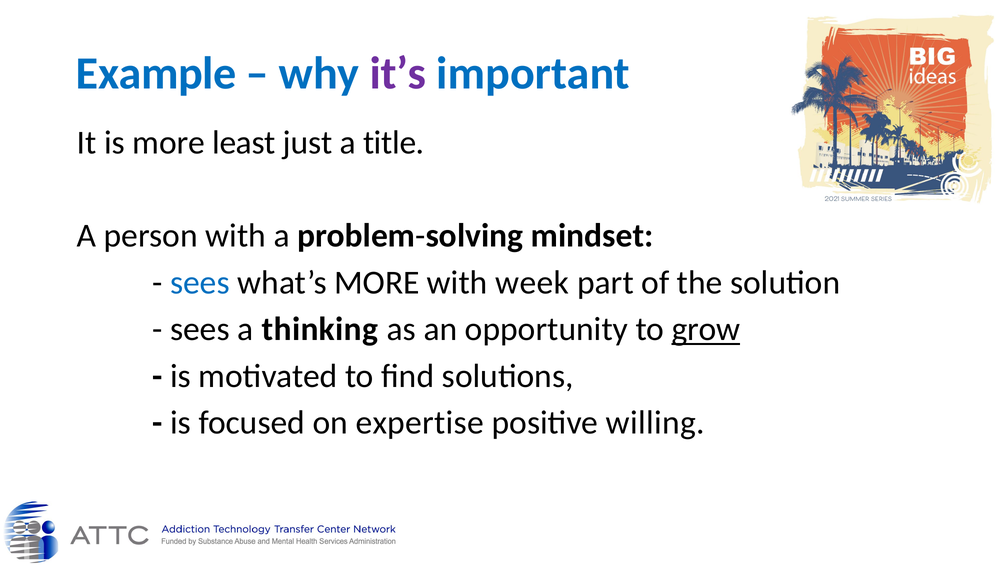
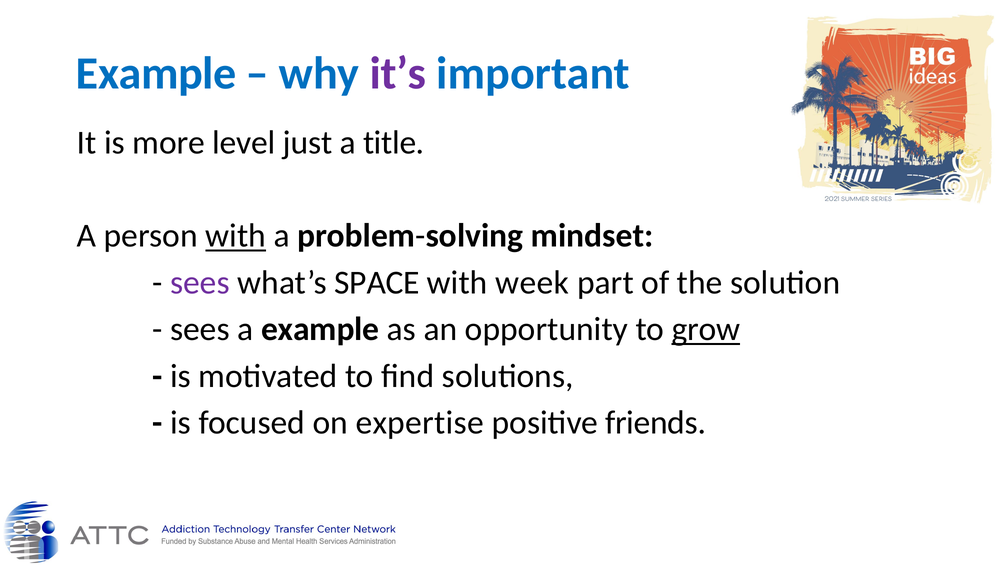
least: least -> level (244, 143)
with underline: none -> present (236, 236)
sees colour: blue -> purple (200, 283)
what’s MORE: MORE -> SPACE (377, 283)
a thinking: thinking -> example (320, 330)
willing: willing -> friends (656, 423)
